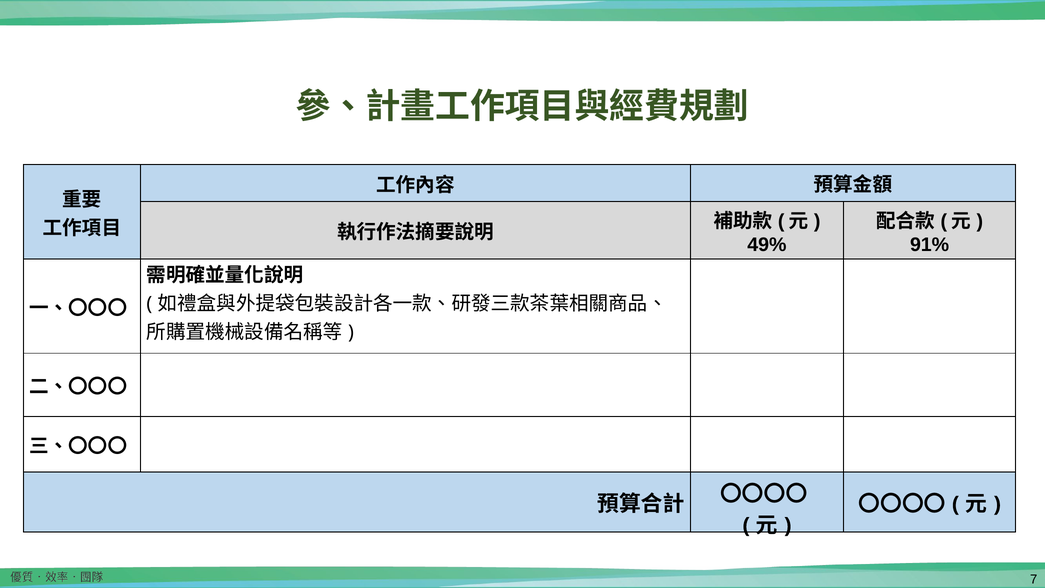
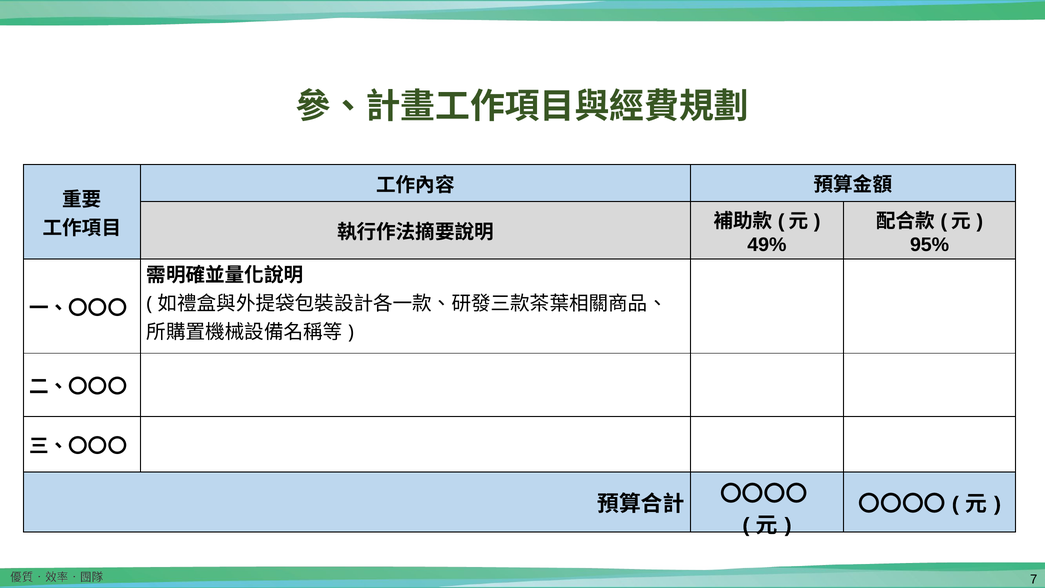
91%: 91% -> 95% (930, 245)
